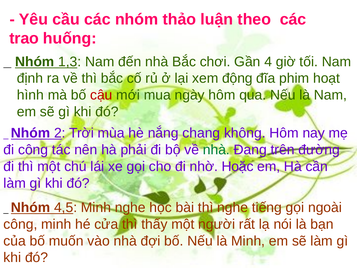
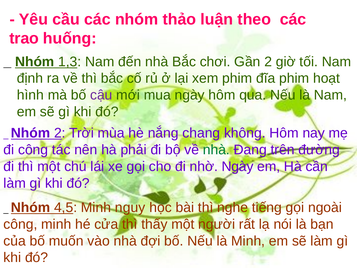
Gần 4: 4 -> 2 (268, 62)
xem động: động -> phim (237, 78)
cậu colour: red -> purple (101, 95)
nhờ Hoặc: Hoặc -> Ngày (238, 166)
Minh nghe: nghe -> nguy (130, 207)
